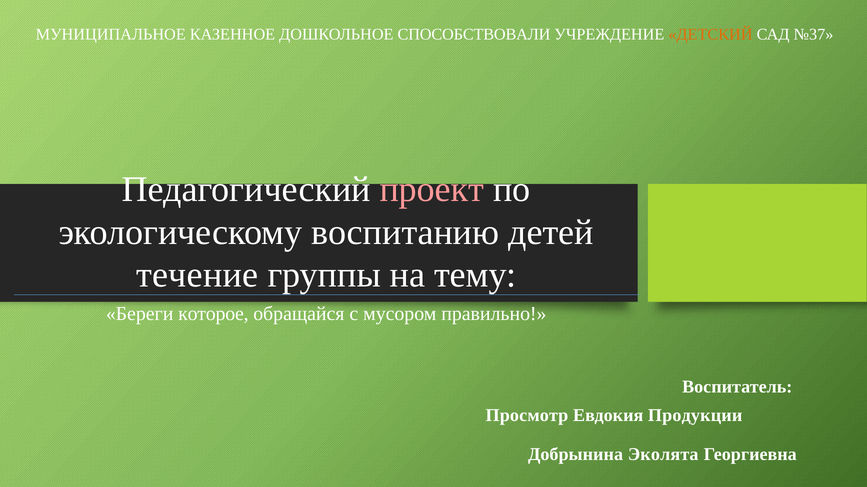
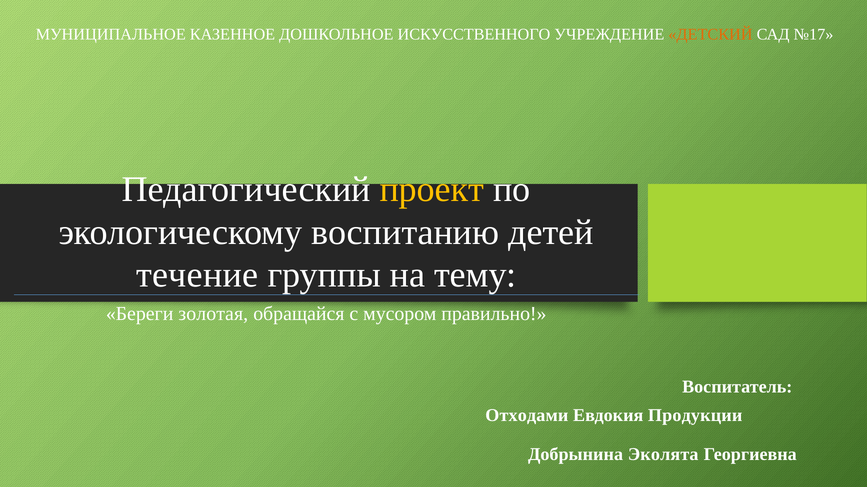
СПОСОБСТВОВАЛИ: СПОСОБСТВОВАЛИ -> ИСКУССТВЕННОГО (474, 34)
№37: №37 -> №17 (814, 34)
проект colour: pink -> yellow (432, 190)
которое: которое -> золотая (213, 314)
Просмотр: Просмотр -> Отходами (527, 416)
